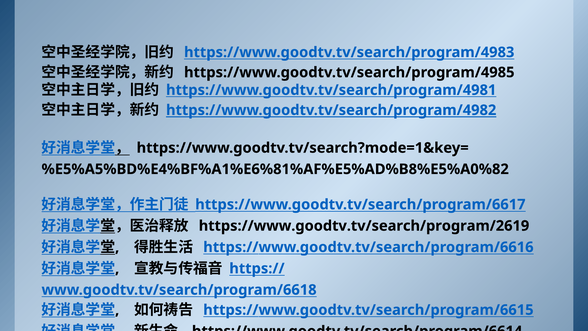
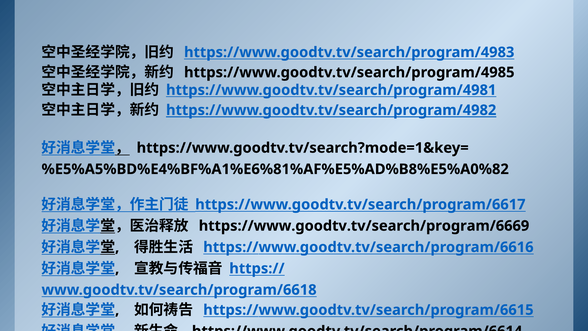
https://www.goodtv.tv/search/program/2619: https://www.goodtv.tv/search/program/2619 -> https://www.goodtv.tv/search/program/6669 (364, 226)
